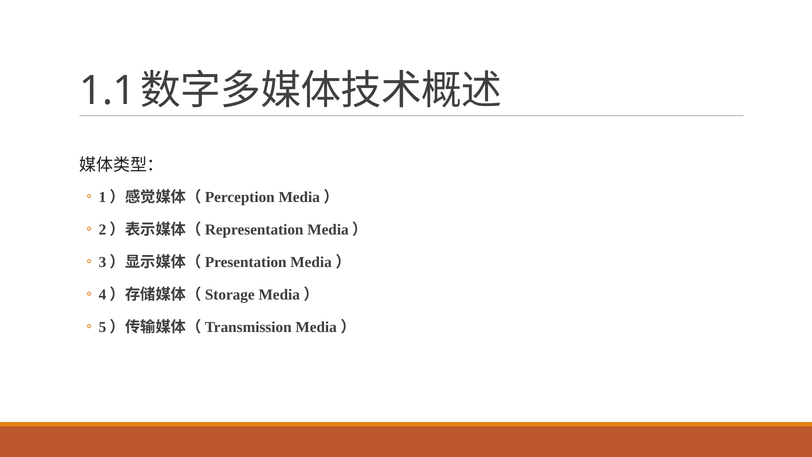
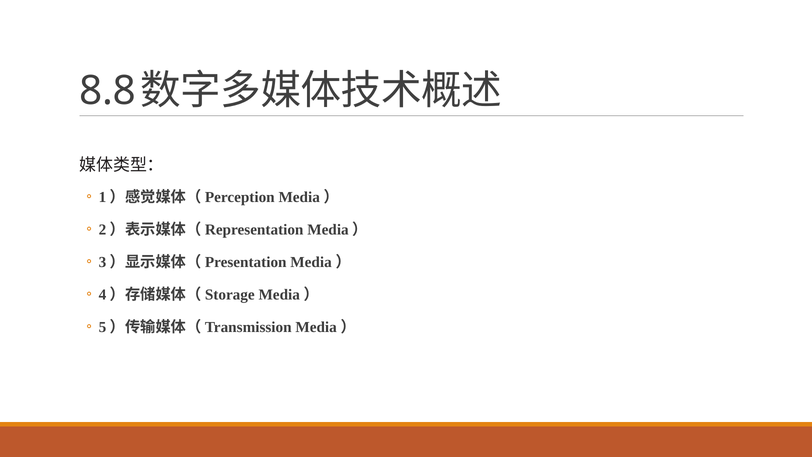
1.1: 1.1 -> 8.8 (108, 91)
